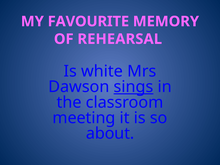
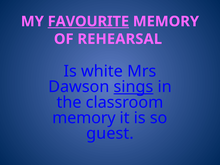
FAVOURITE underline: none -> present (88, 21)
meeting: meeting -> memory (84, 118)
about: about -> guest (110, 133)
